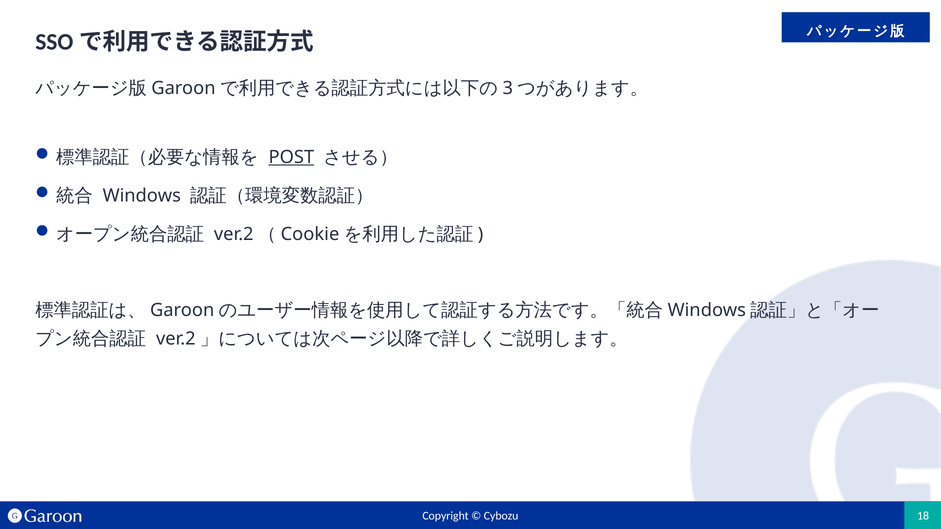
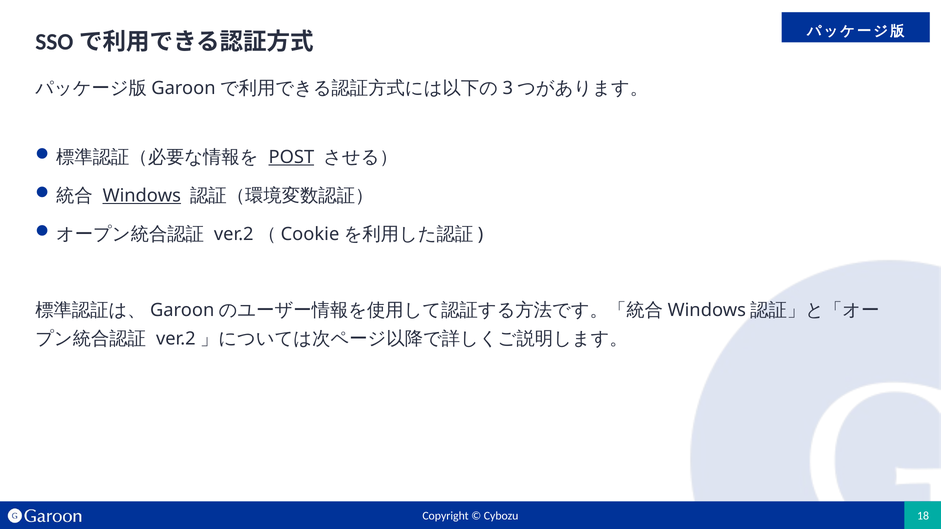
Windows underline: none -> present (142, 196)
